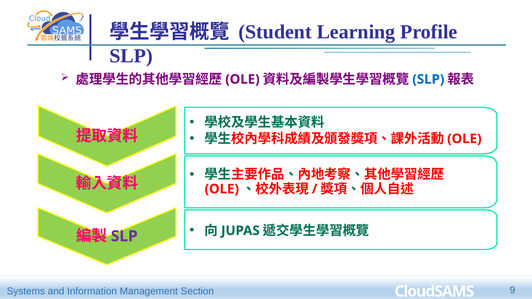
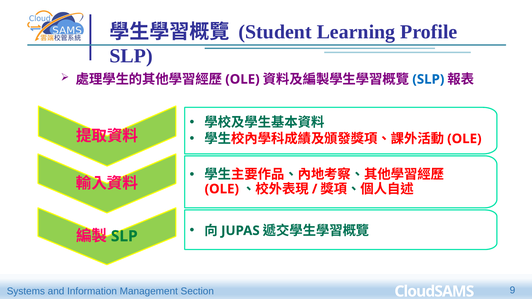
SLP colour: purple -> green (124, 236)
